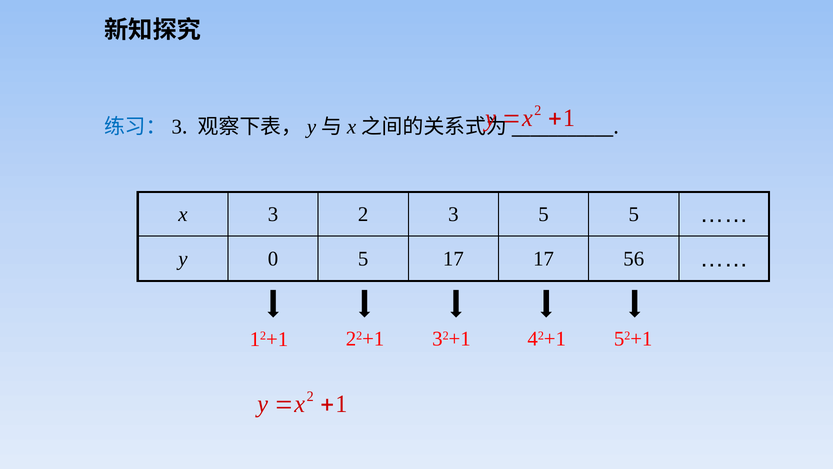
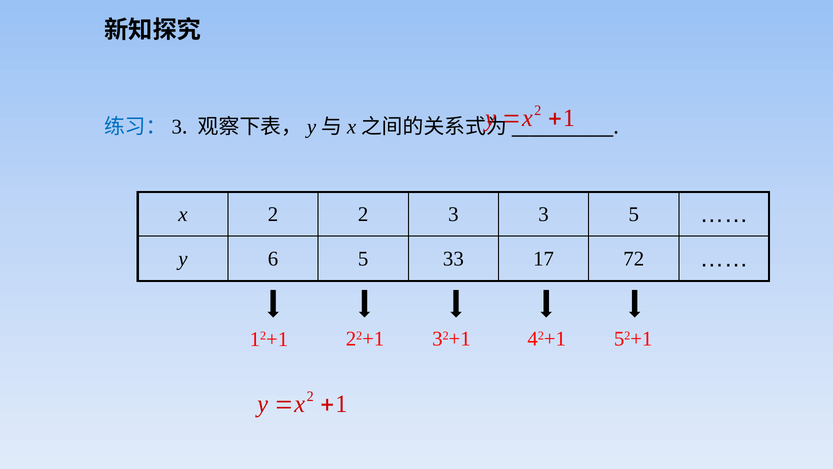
x 3: 3 -> 2 (273, 214)
3 5: 5 -> 3 (544, 214)
0: 0 -> 6 (273, 259)
5 17: 17 -> 33 (453, 259)
56: 56 -> 72 (634, 259)
